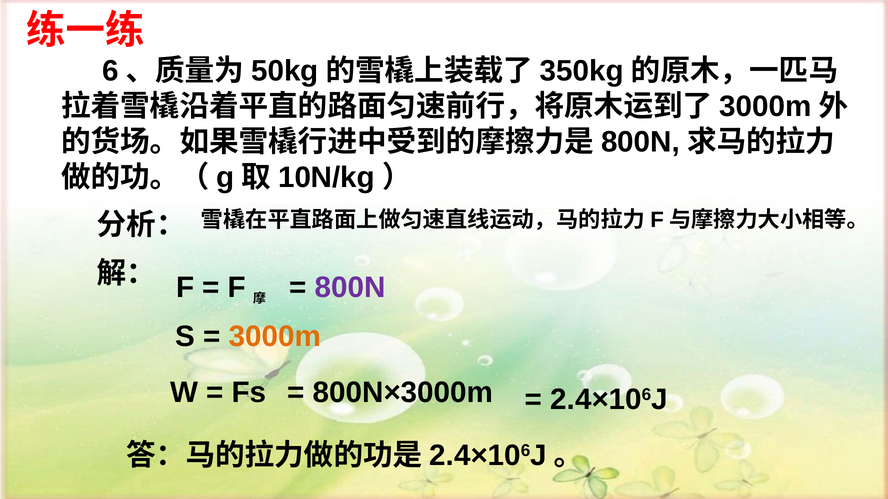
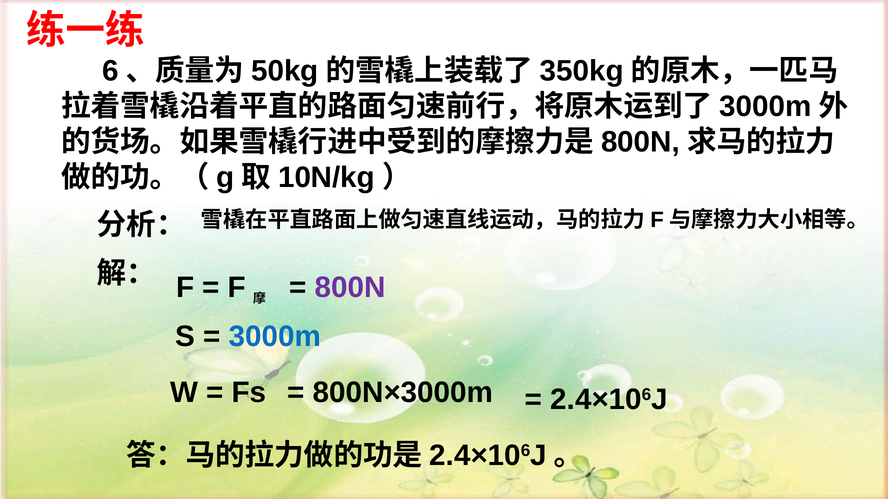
3000m colour: orange -> blue (275, 337)
